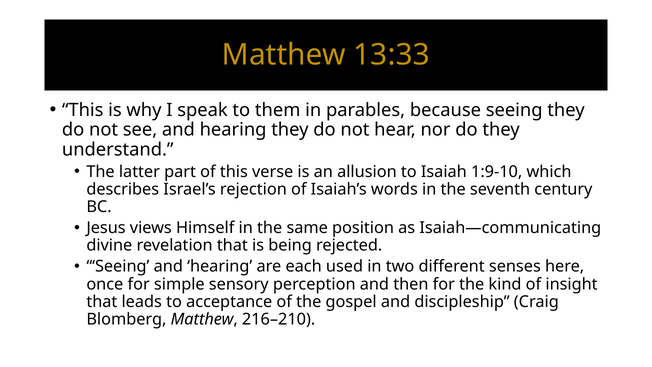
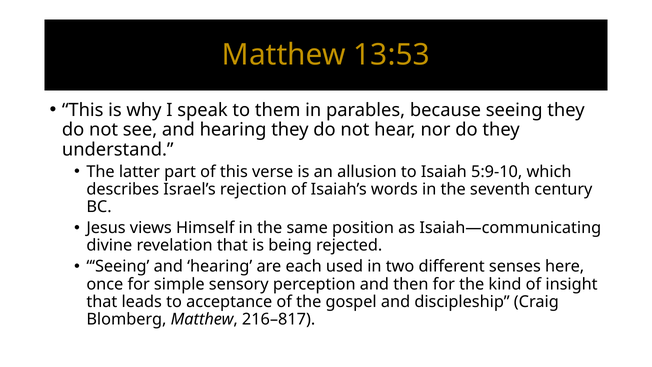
13:33: 13:33 -> 13:53 (392, 55)
1:9-10: 1:9-10 -> 5:9-10 (497, 172)
216–210: 216–210 -> 216–817 (279, 319)
